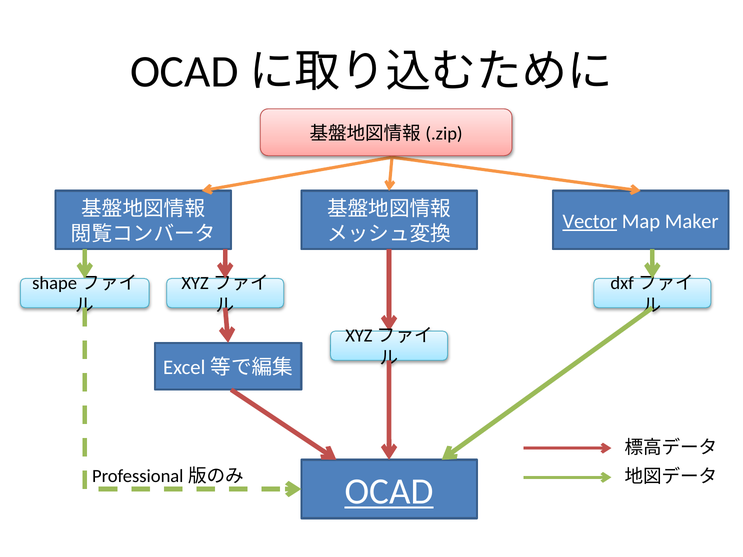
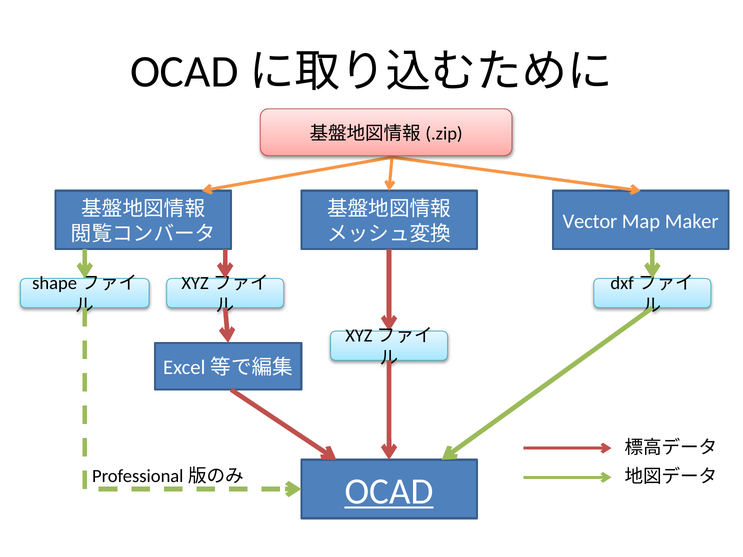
Vector underline: present -> none (590, 222)
